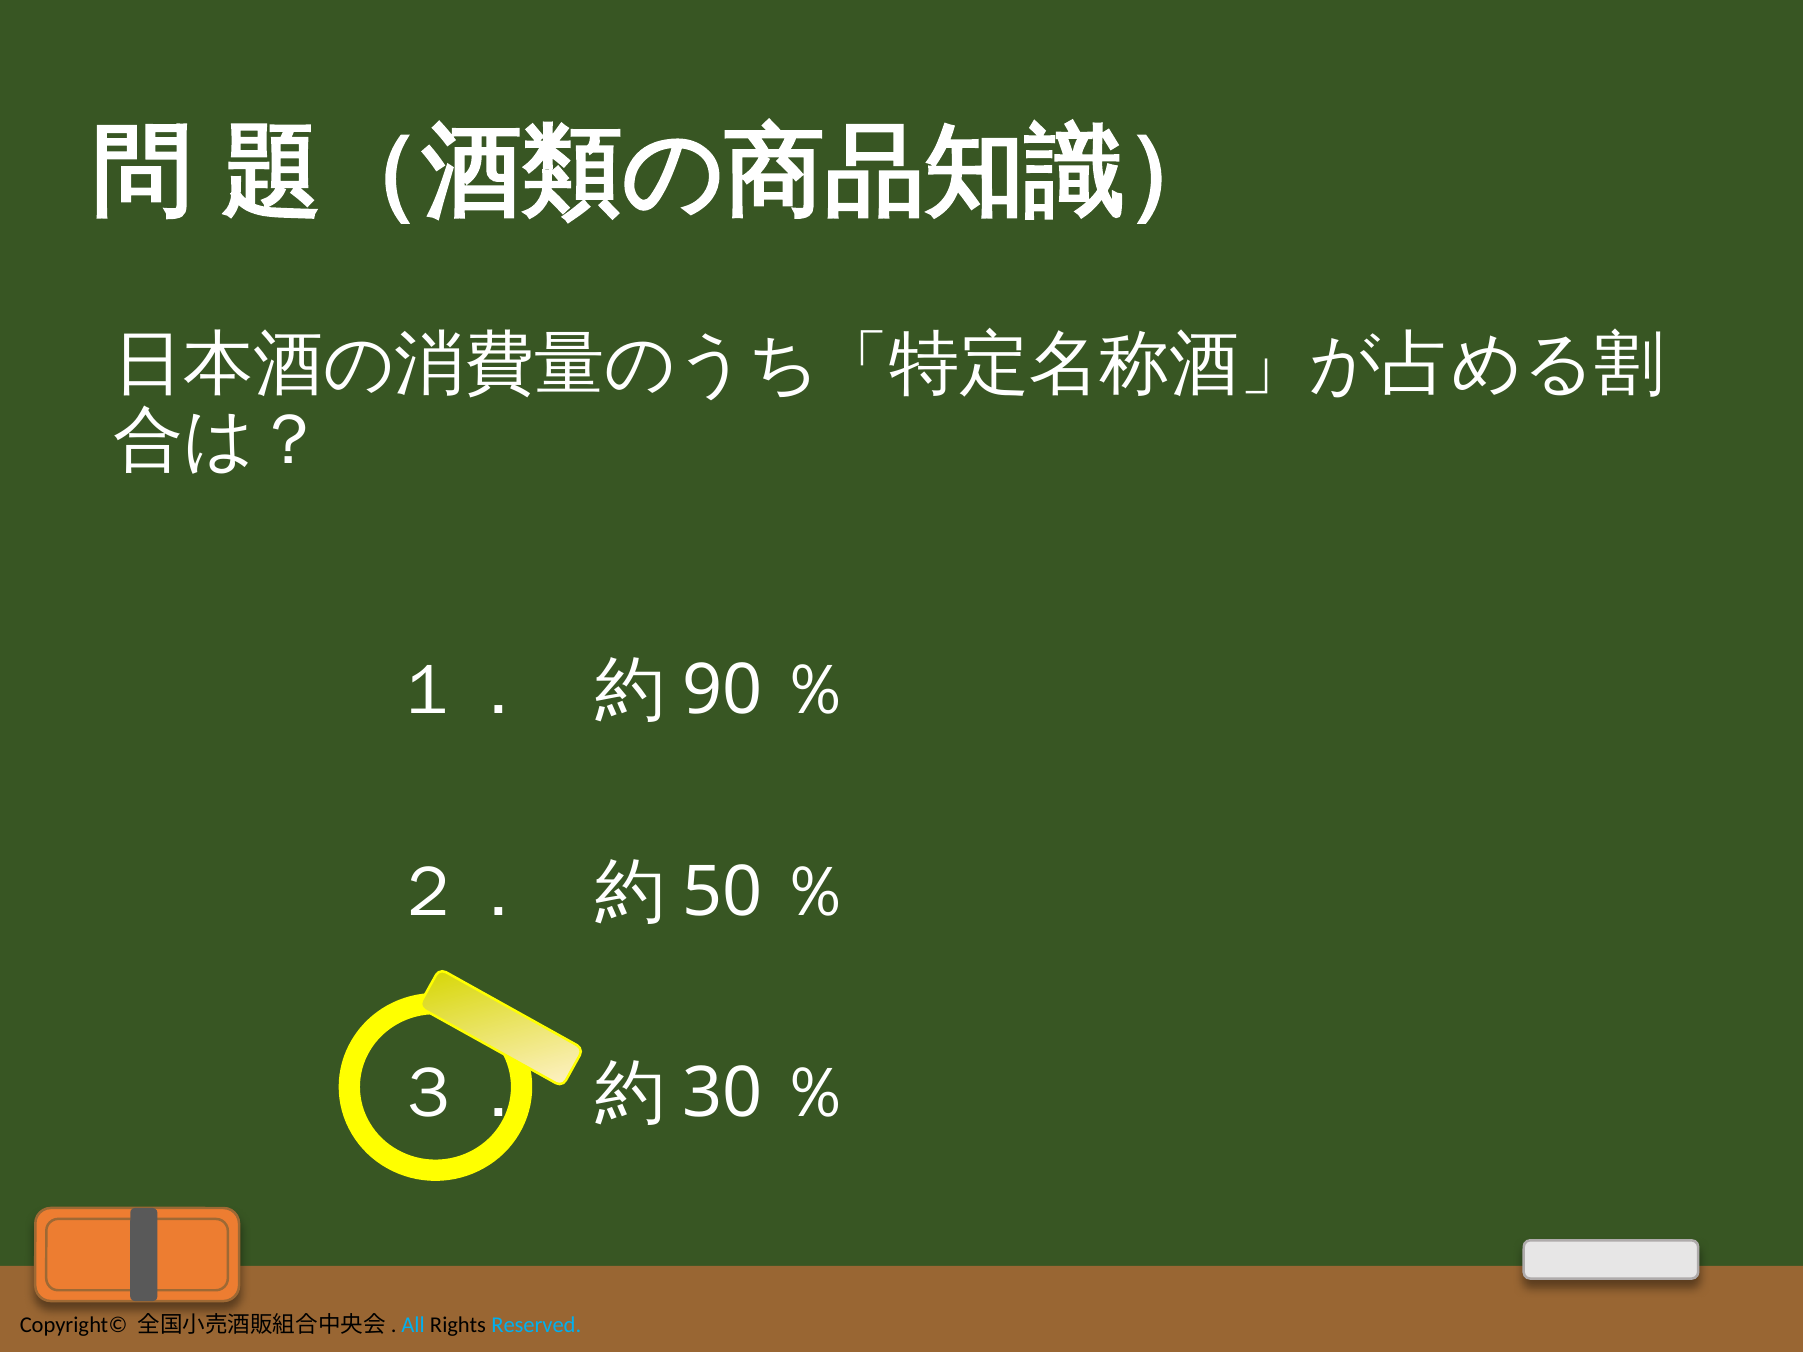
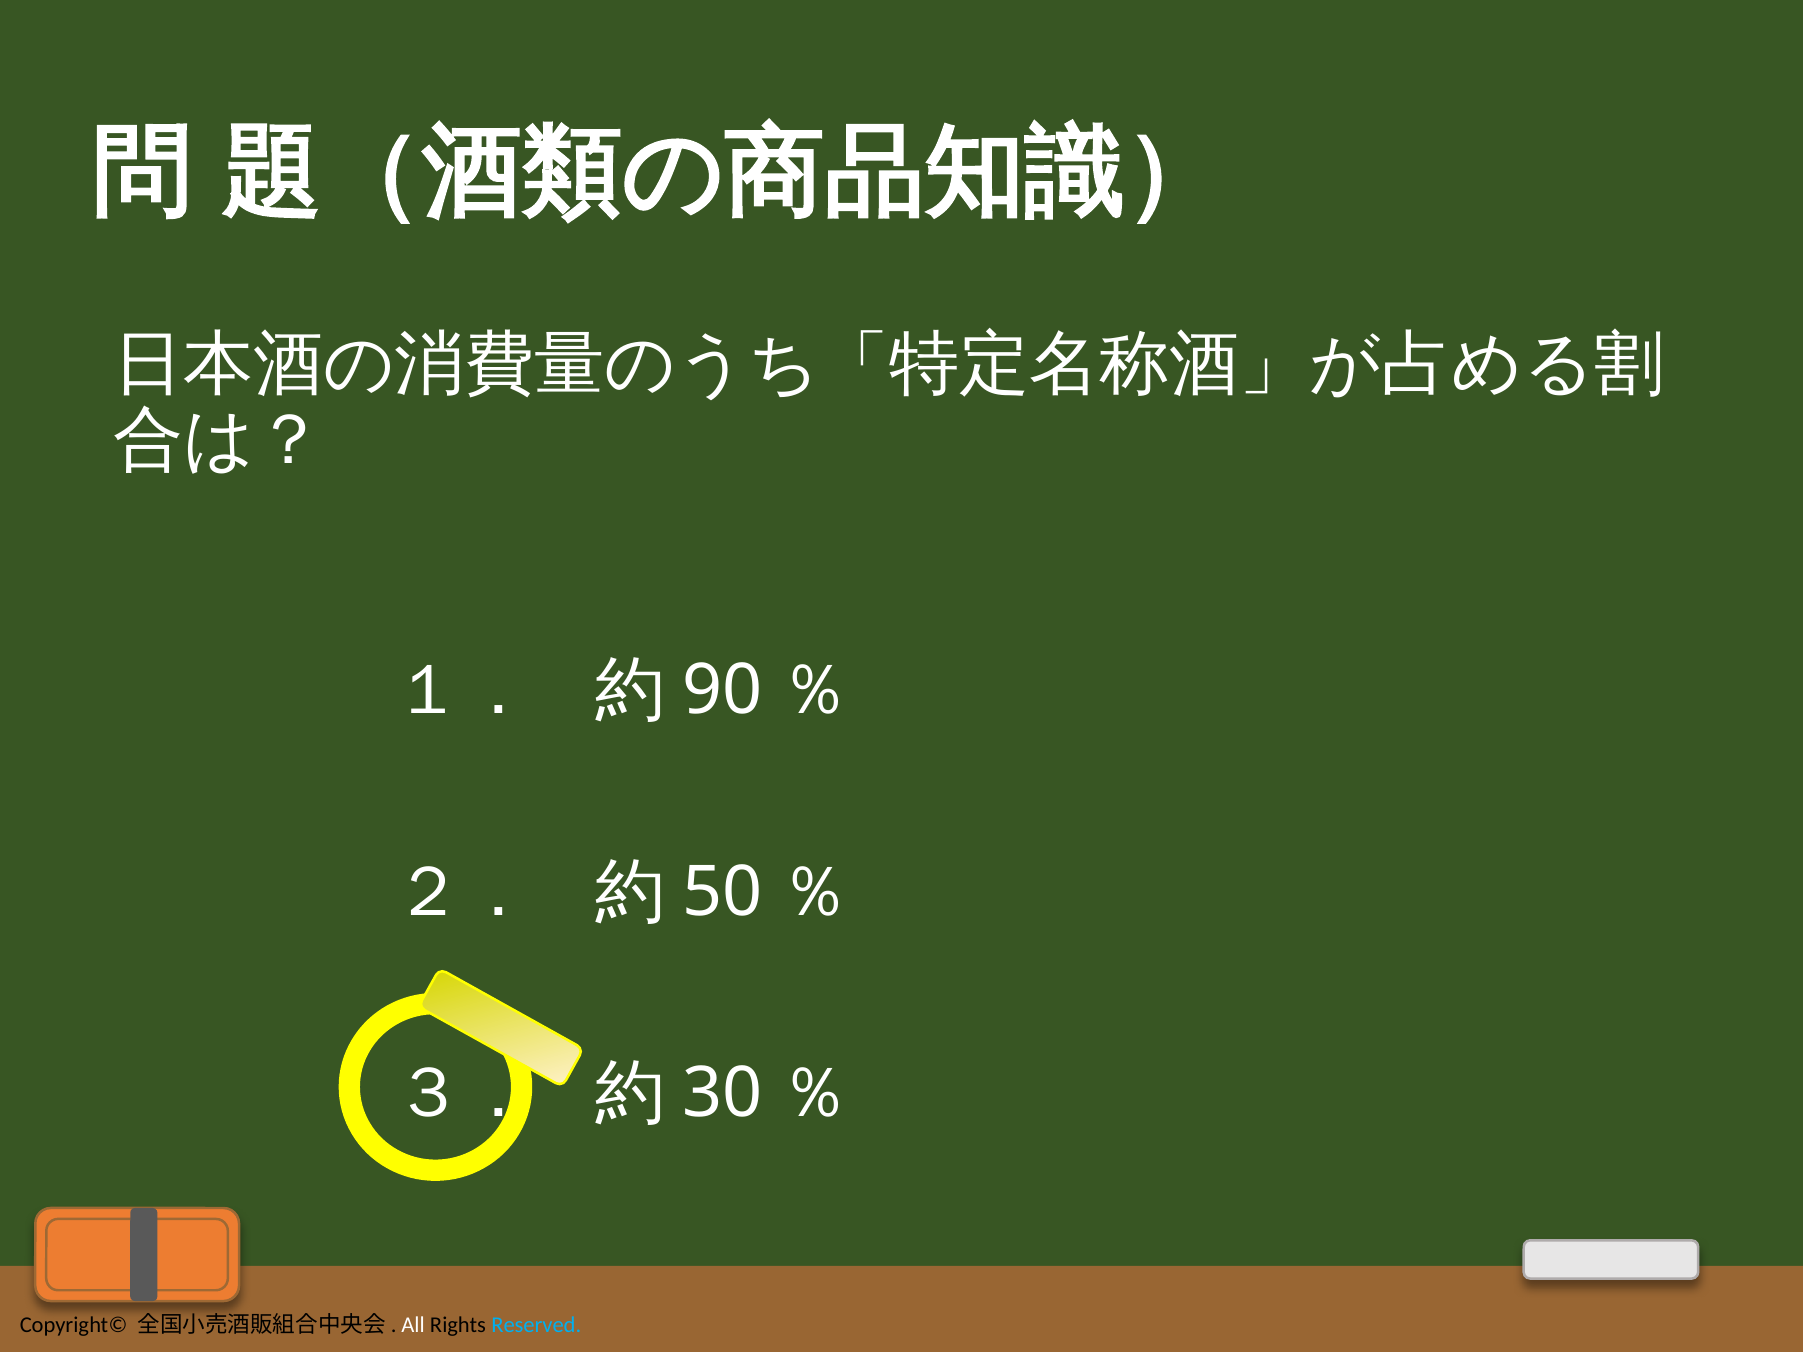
All colour: light blue -> white (413, 1326)
